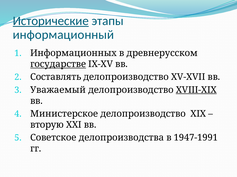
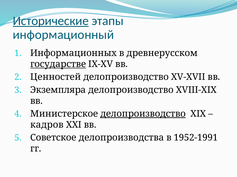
Составлять: Составлять -> Ценностей (56, 77)
Уважаемый: Уважаемый -> Экземпляра (58, 90)
XVIII-XIX underline: present -> none (196, 90)
делопроизводство underline: none -> present (143, 114)
вторую: вторую -> кадров (47, 125)
1947-1991: 1947-1991 -> 1952-1991 (196, 138)
